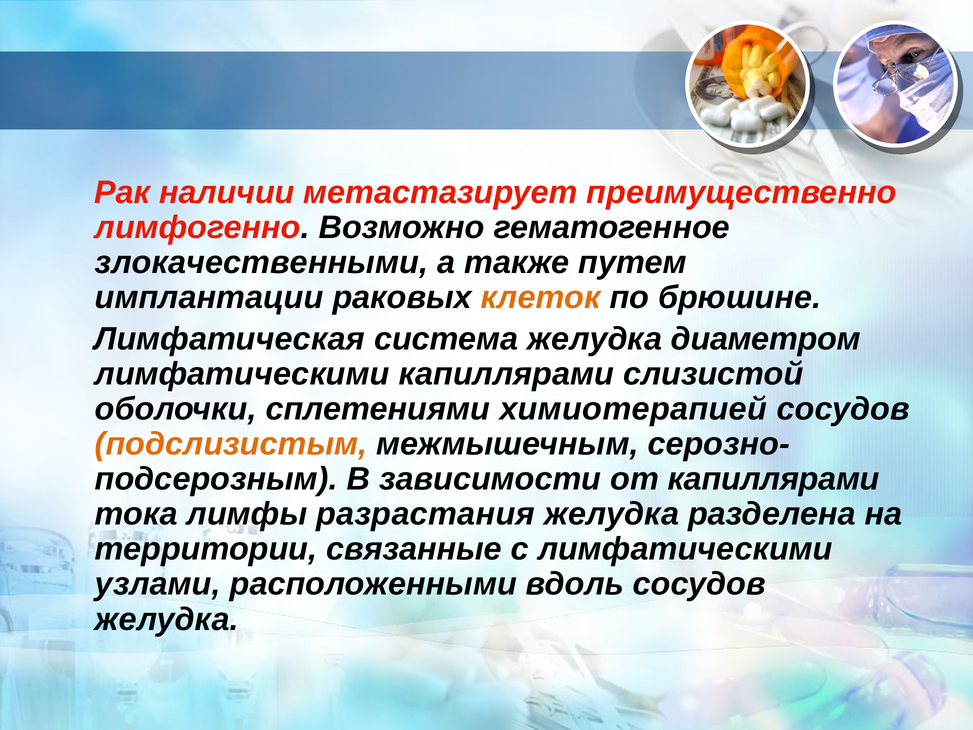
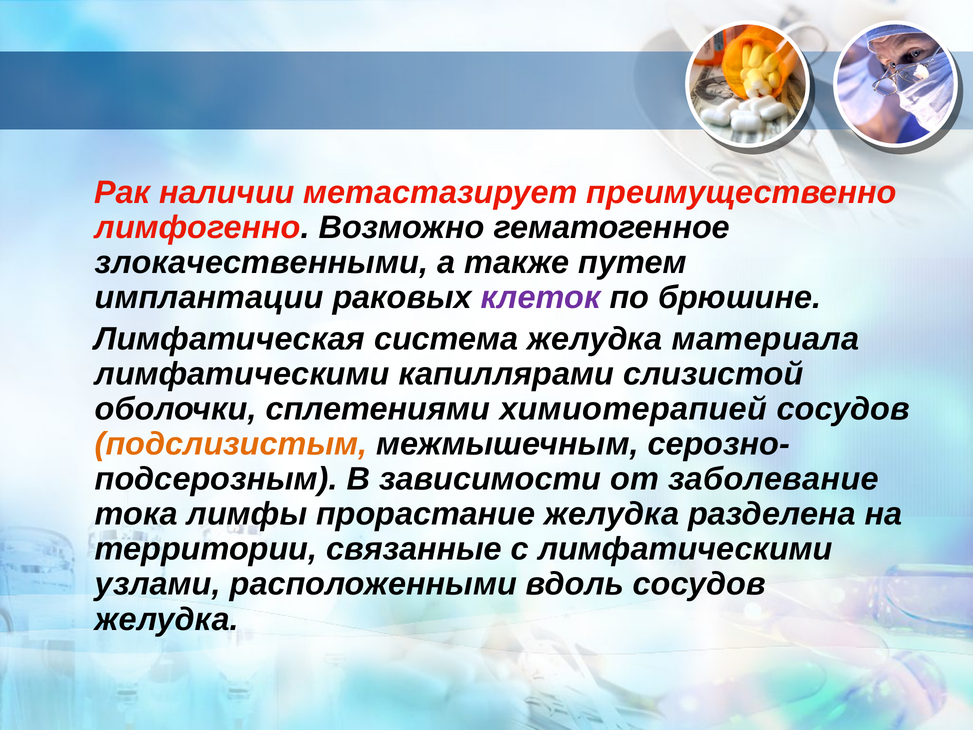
клеток colour: orange -> purple (541, 298)
диаметром: диаметром -> материала (765, 339)
от капиллярами: капиллярами -> заболевание (773, 479)
разрастания: разрастания -> прорастание (426, 514)
